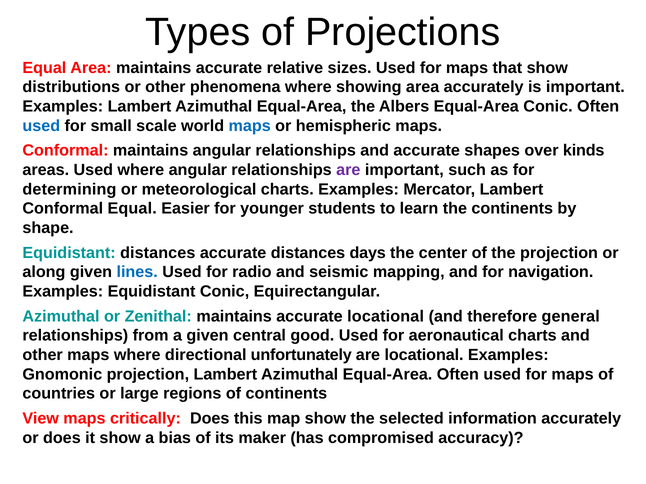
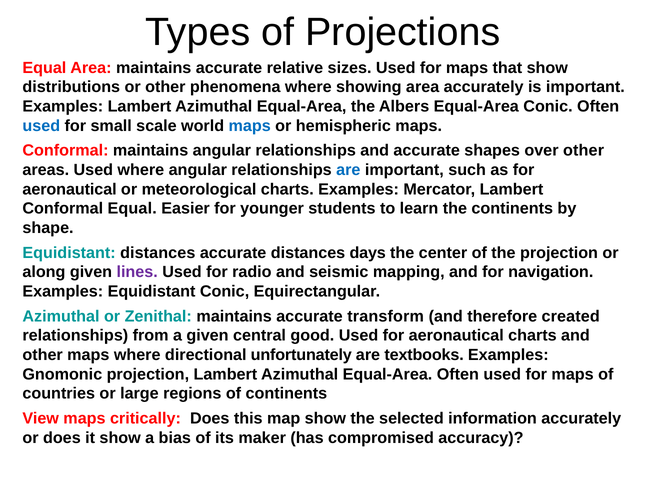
over kinds: kinds -> other (584, 151)
are colour: purple -> blue (348, 170)
determining: determining -> aeronautical (70, 189)
lines colour: blue -> purple (137, 272)
accurate locational: locational -> transform (386, 317)
general: general -> created (571, 317)
are locational: locational -> textbooks (424, 355)
